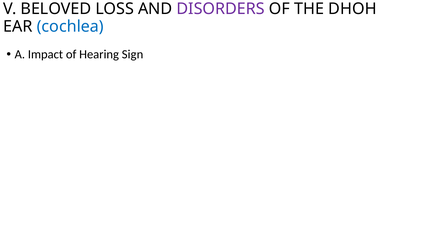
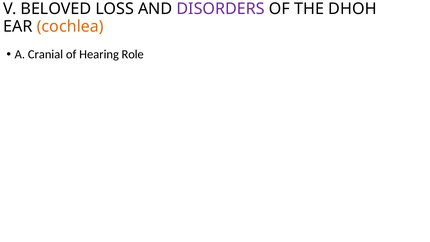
cochlea colour: blue -> orange (70, 26)
Impact: Impact -> Cranial (45, 54)
Sign: Sign -> Role (133, 54)
